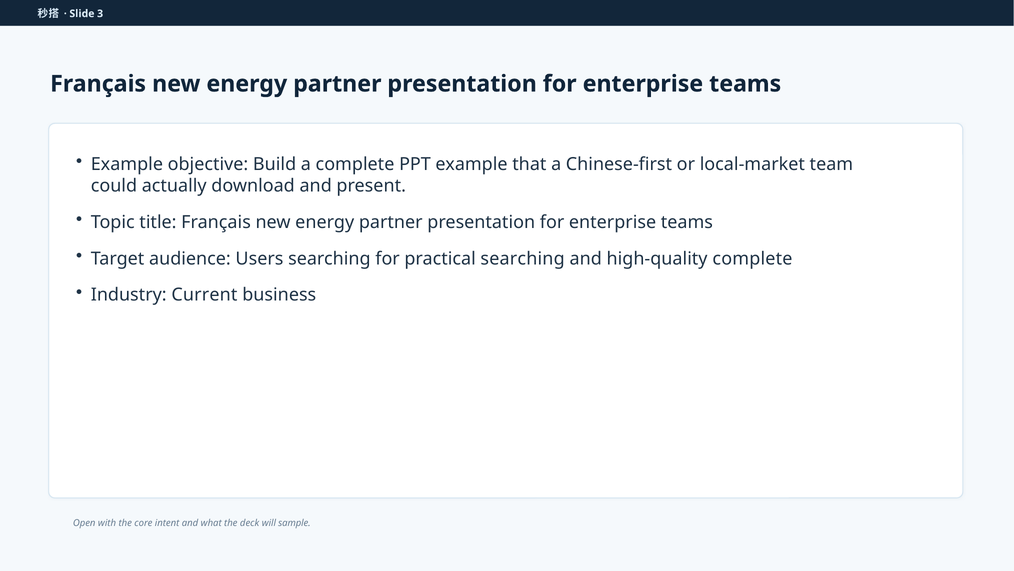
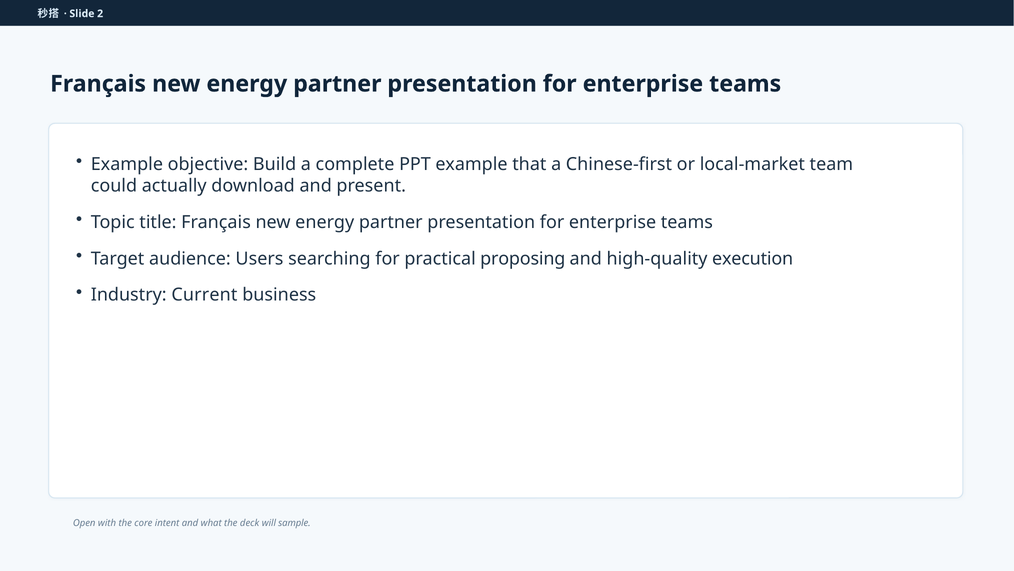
3: 3 -> 2 (100, 14)
practical searching: searching -> proposing (523, 258)
high-quality complete: complete -> execution (753, 258)
